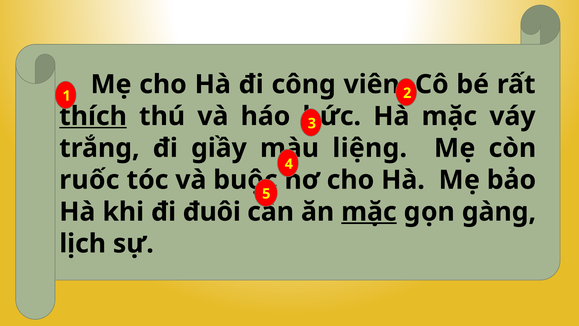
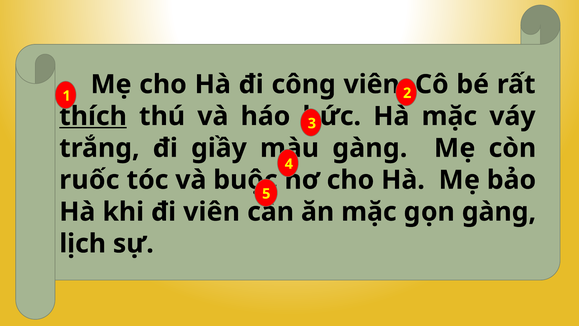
liệng: liệng -> gàng (370, 148)
đi đuôi: đuôi -> viên (212, 212)
mặc underline: present -> none (369, 212)
